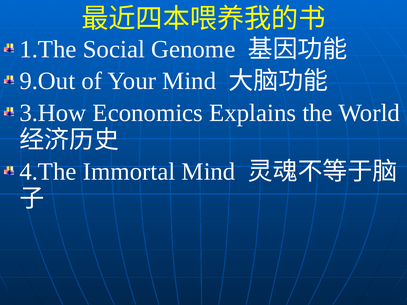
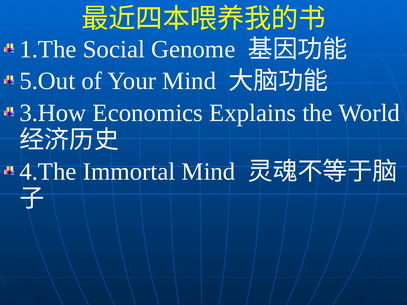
9.Out: 9.Out -> 5.Out (47, 81)
